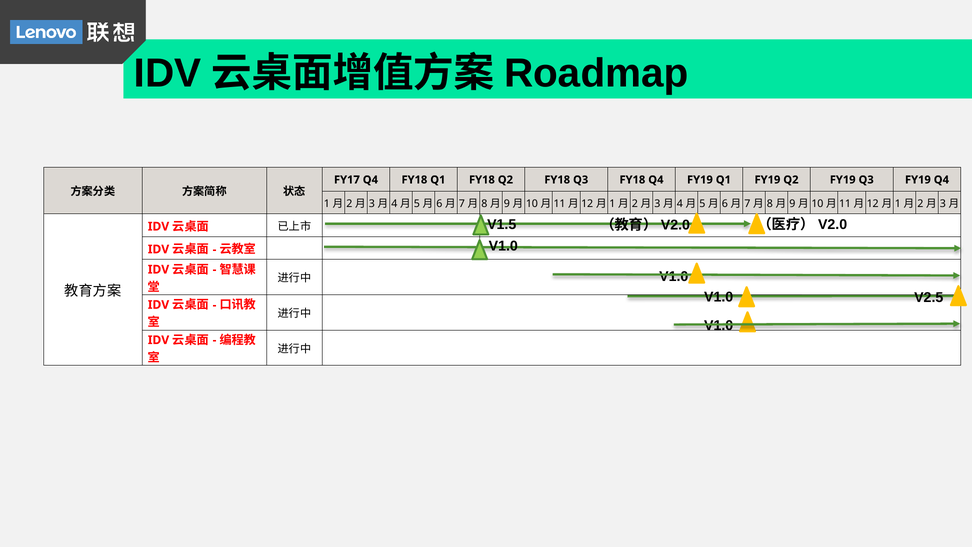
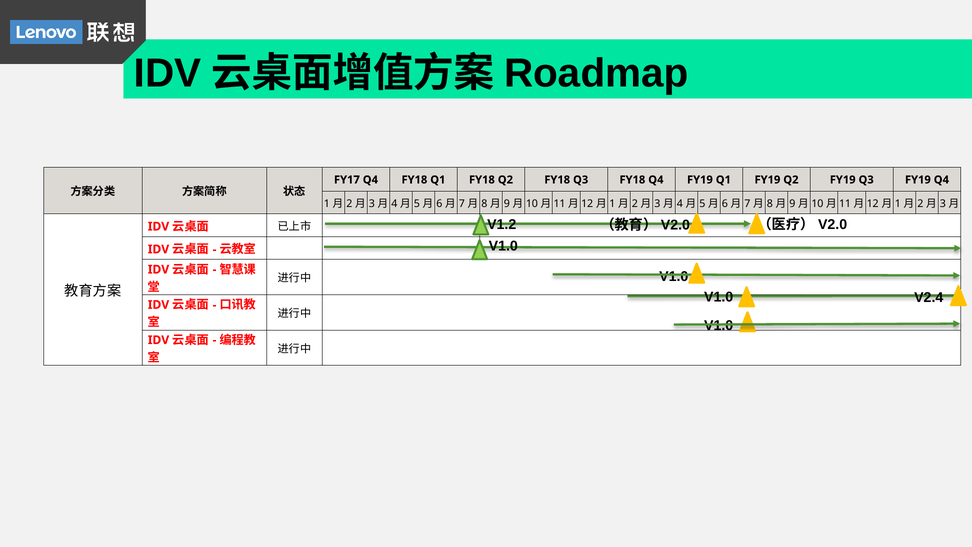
V1.5: V1.5 -> V1.2 (502, 224)
V2.5: V2.5 -> V2.4 (929, 297)
